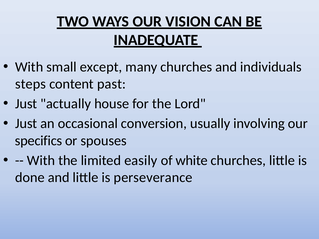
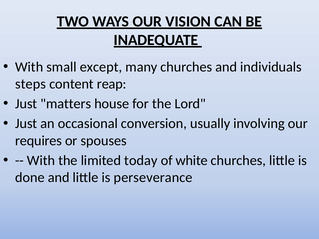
past: past -> reap (112, 84)
actually: actually -> matters (66, 104)
specifics: specifics -> requires (39, 141)
easily: easily -> today (141, 161)
